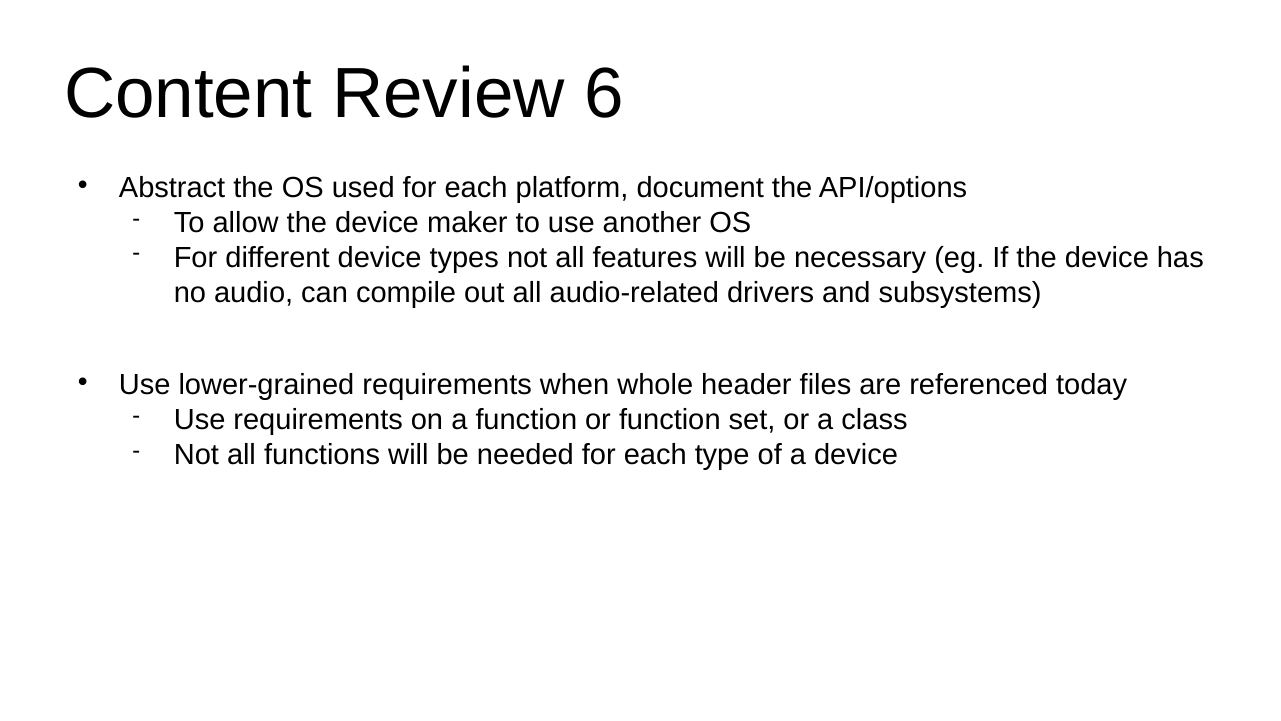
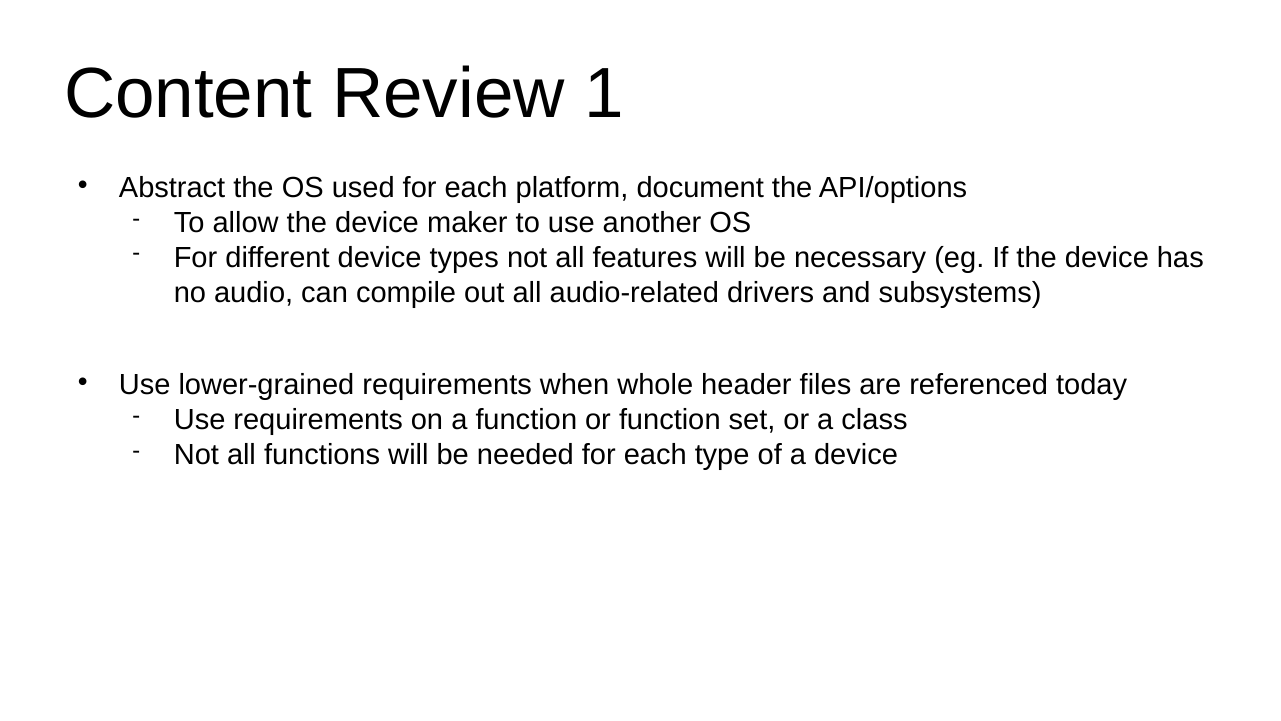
6: 6 -> 1 (604, 94)
